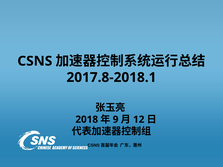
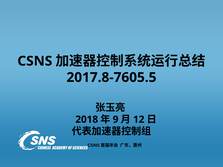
2017.8-2018.1: 2017.8-2018.1 -> 2017.8-7605.5 (111, 78)
